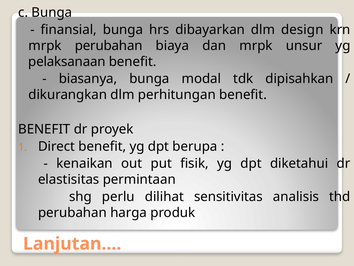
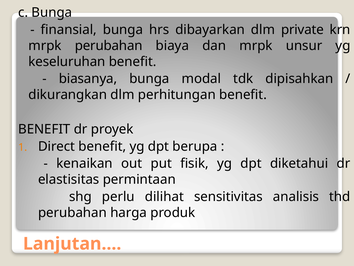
design: design -> private (302, 30)
pelaksanaan: pelaksanaan -> keseluruhan (67, 61)
